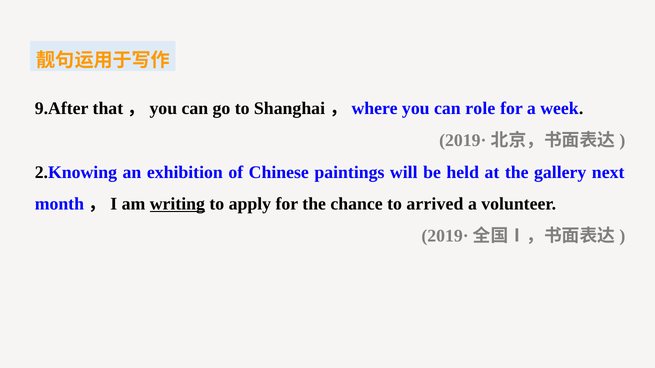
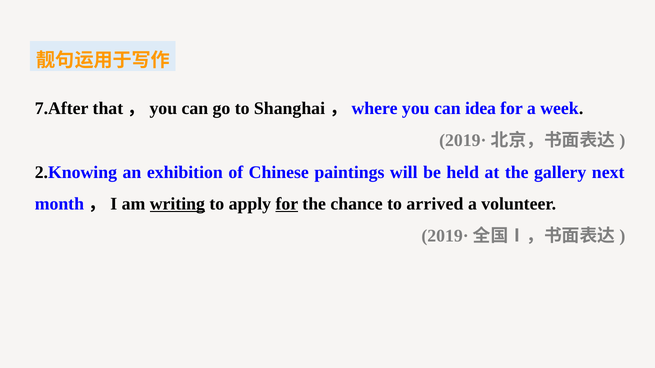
9.After: 9.After -> 7.After (62, 109)
role: role -> idea (480, 109)
for underline: none -> present (287, 204)
